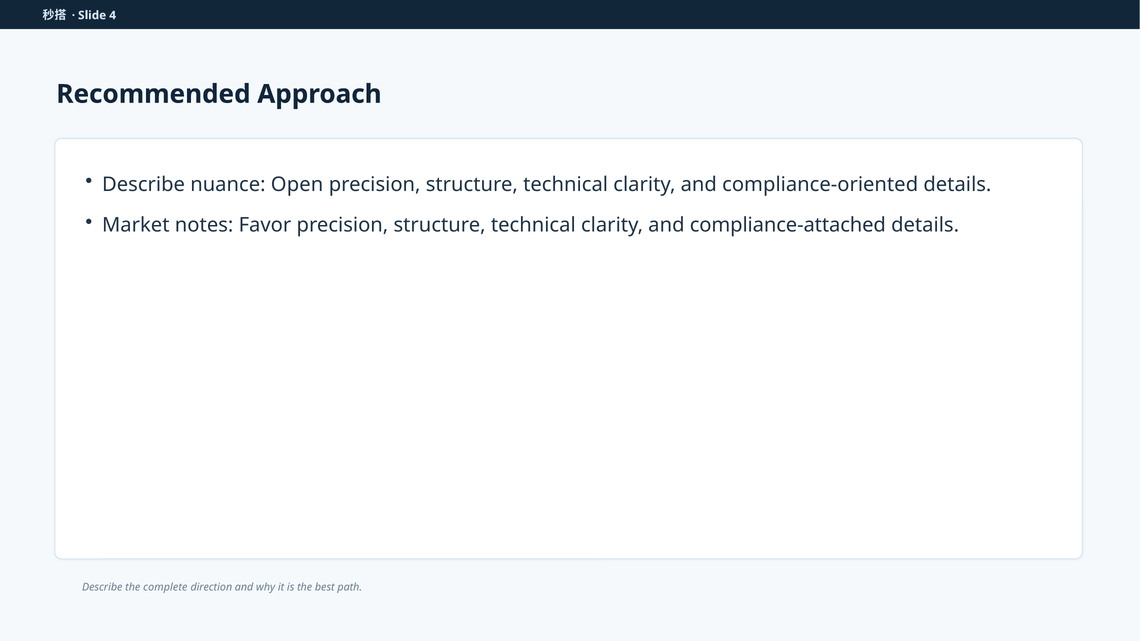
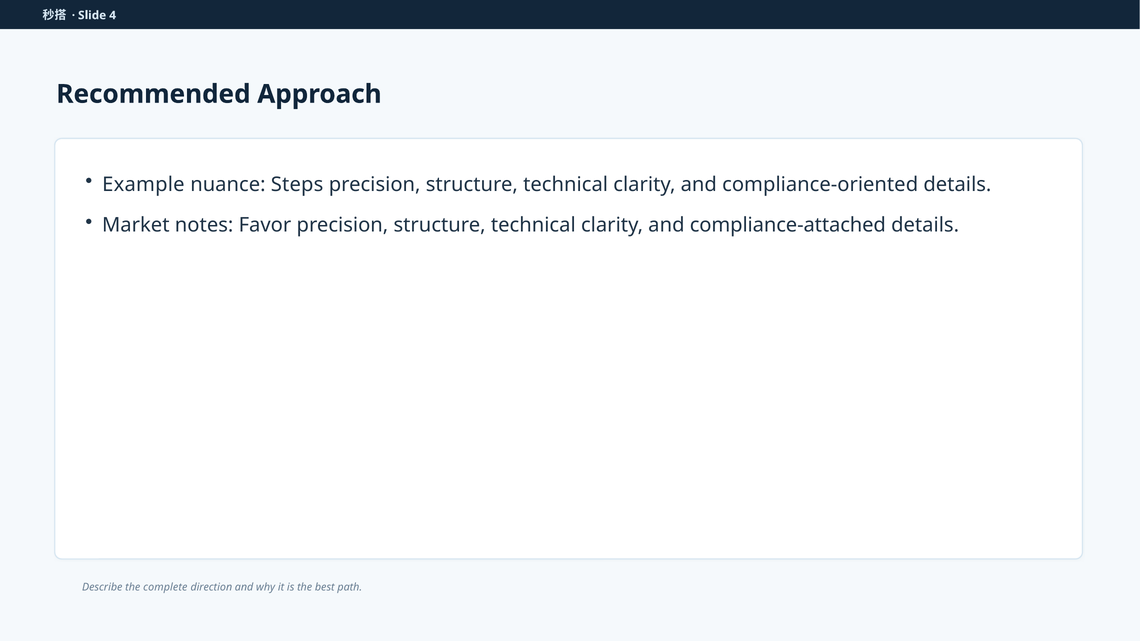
Describe: Describe -> Example (143, 184)
Open: Open -> Steps (297, 184)
